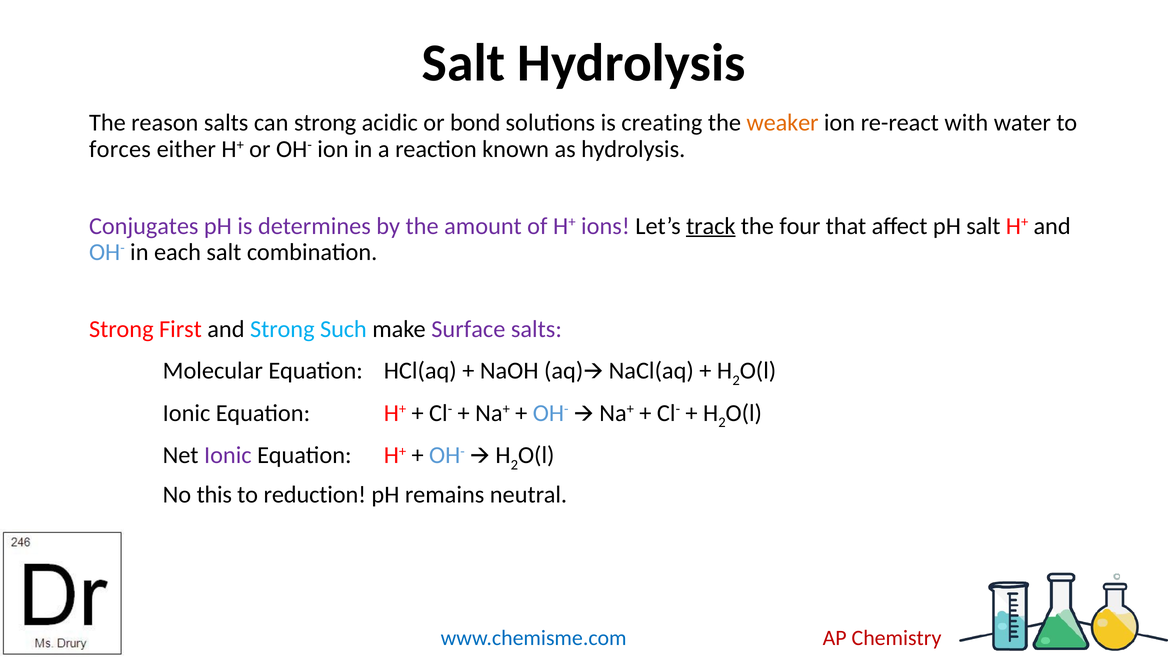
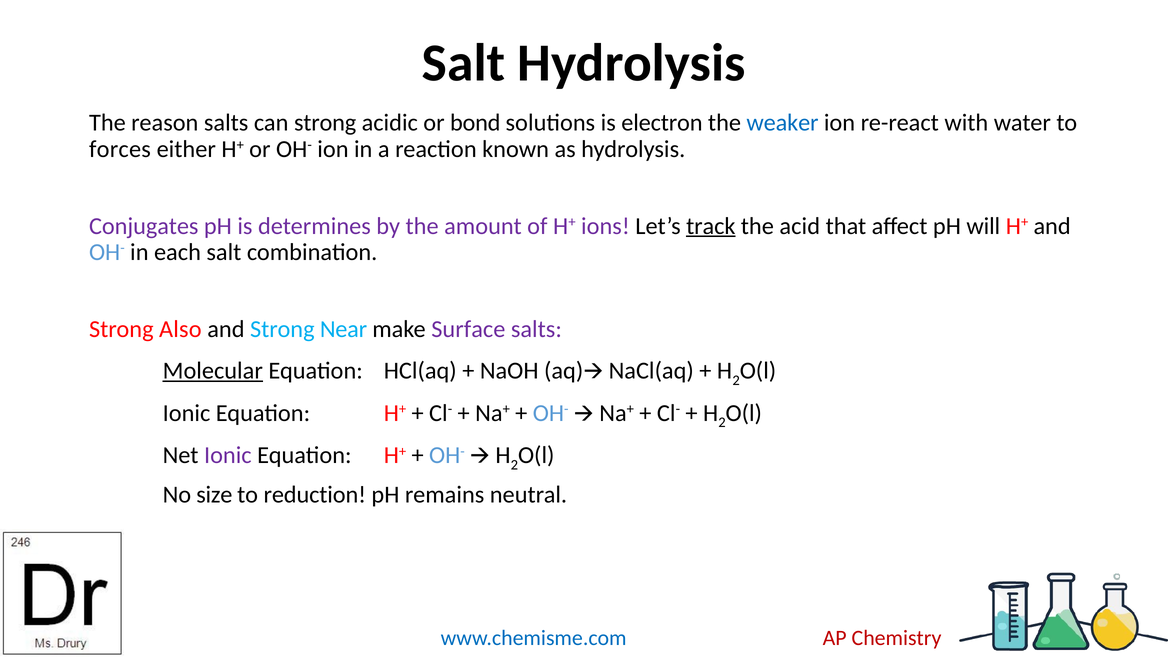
creating: creating -> electron (662, 123)
weaker colour: orange -> blue (783, 123)
four: four -> acid (800, 226)
pH salt: salt -> will (983, 226)
First: First -> Also (180, 329)
Such: Such -> Near (344, 329)
Molecular underline: none -> present (213, 371)
this: this -> size (214, 495)
